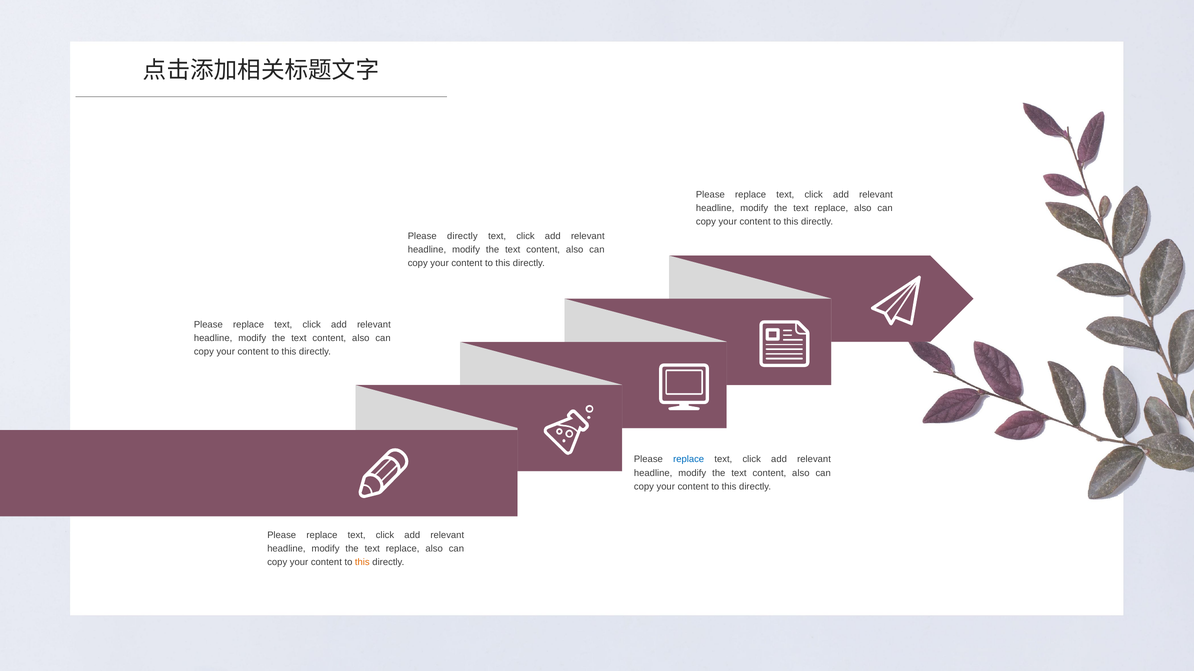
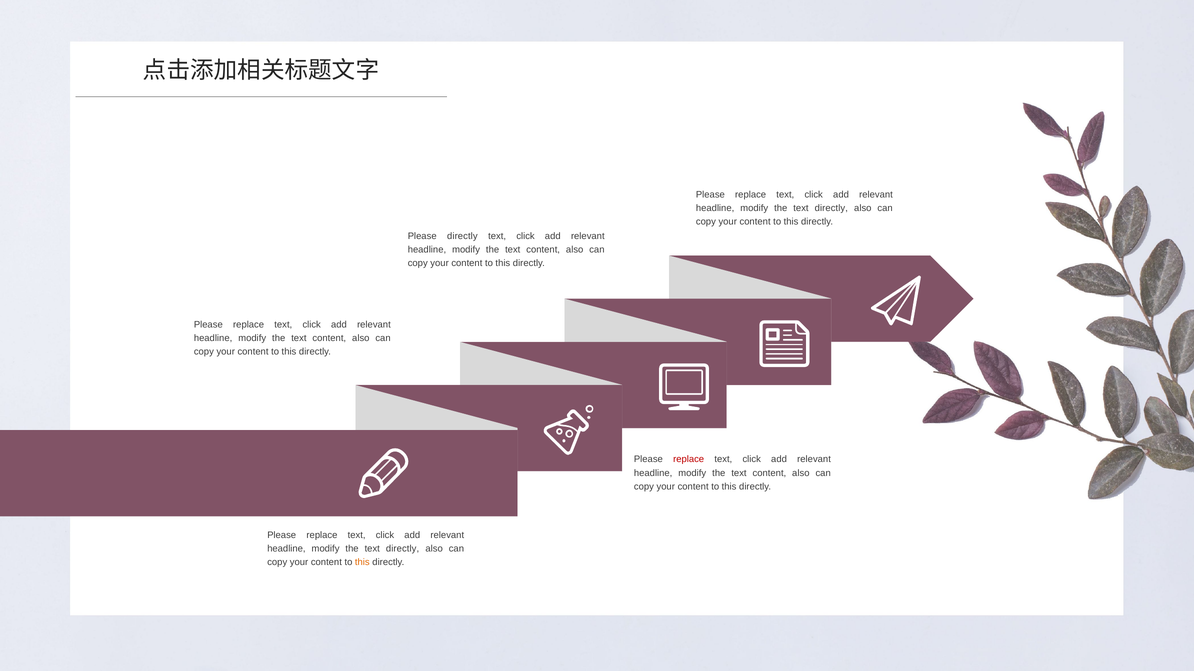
replace: replace -> directly (831, 208)
replace colour: blue -> red (689, 460)
replace: replace -> directly (403, 549)
